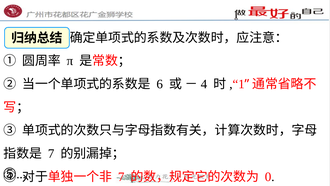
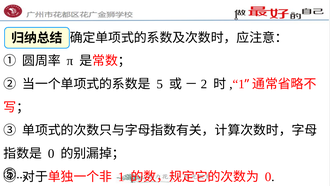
6: 6 -> 5 (160, 84)
4: 4 -> 2 (204, 84)
7: 7 -> 0 (51, 153)
7: 7 -> 1 (121, 176)
